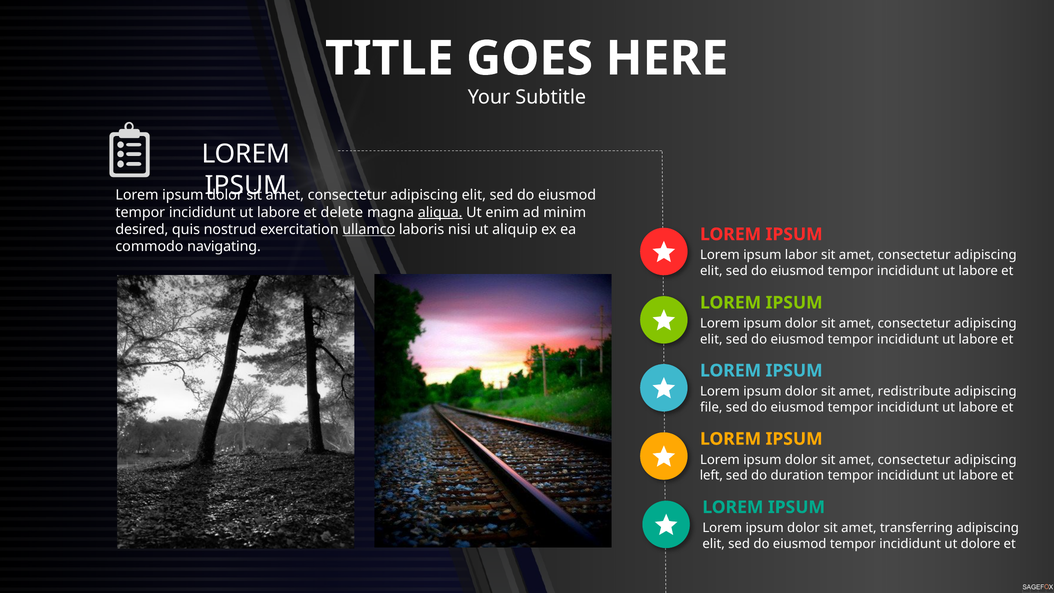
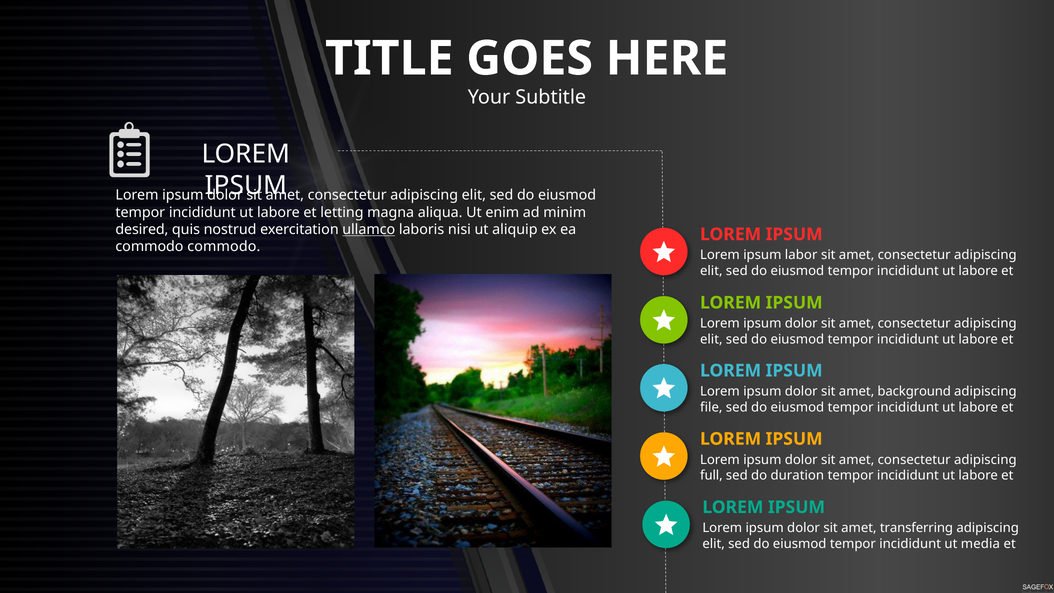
delete: delete -> letting (342, 212)
aliqua underline: present -> none (440, 212)
commodo navigating: navigating -> commodo (224, 247)
redistribute: redistribute -> background (914, 391)
left: left -> full (711, 475)
dolore: dolore -> media (980, 544)
